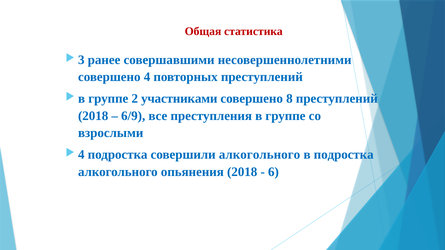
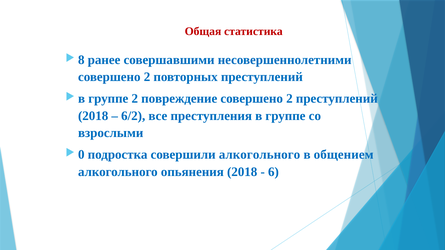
3: 3 -> 8 (81, 60)
4: 4 -> 2 (147, 77)
участниками: участниками -> повреждение (179, 99)
8: 8 -> 2 (289, 99)
6/9: 6/9 -> 6/2 (133, 116)
4: 4 -> 0 (81, 155)
в подростка: подростка -> общением (344, 155)
